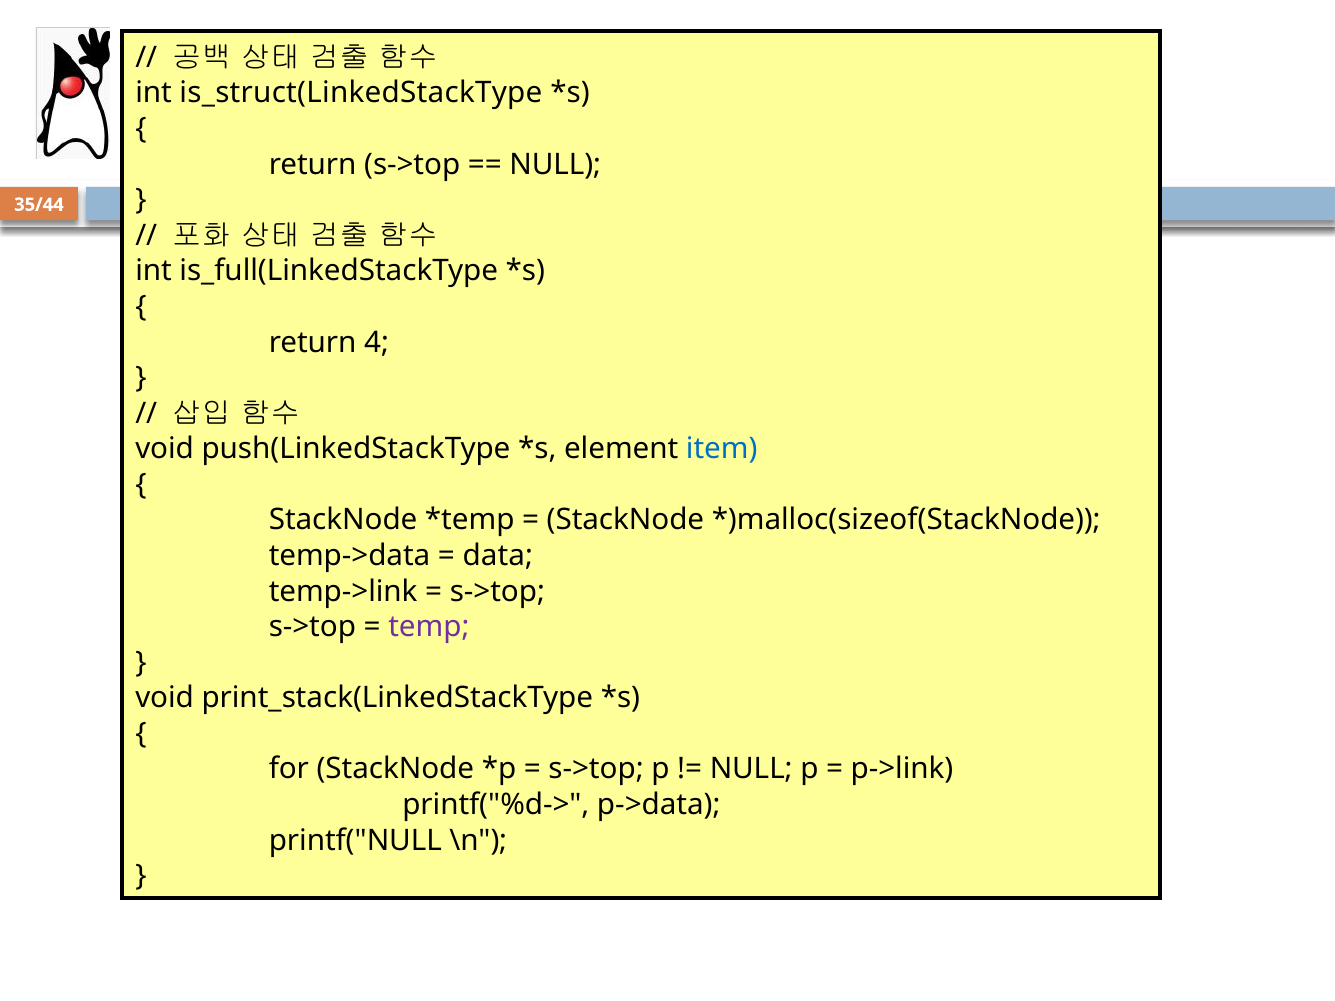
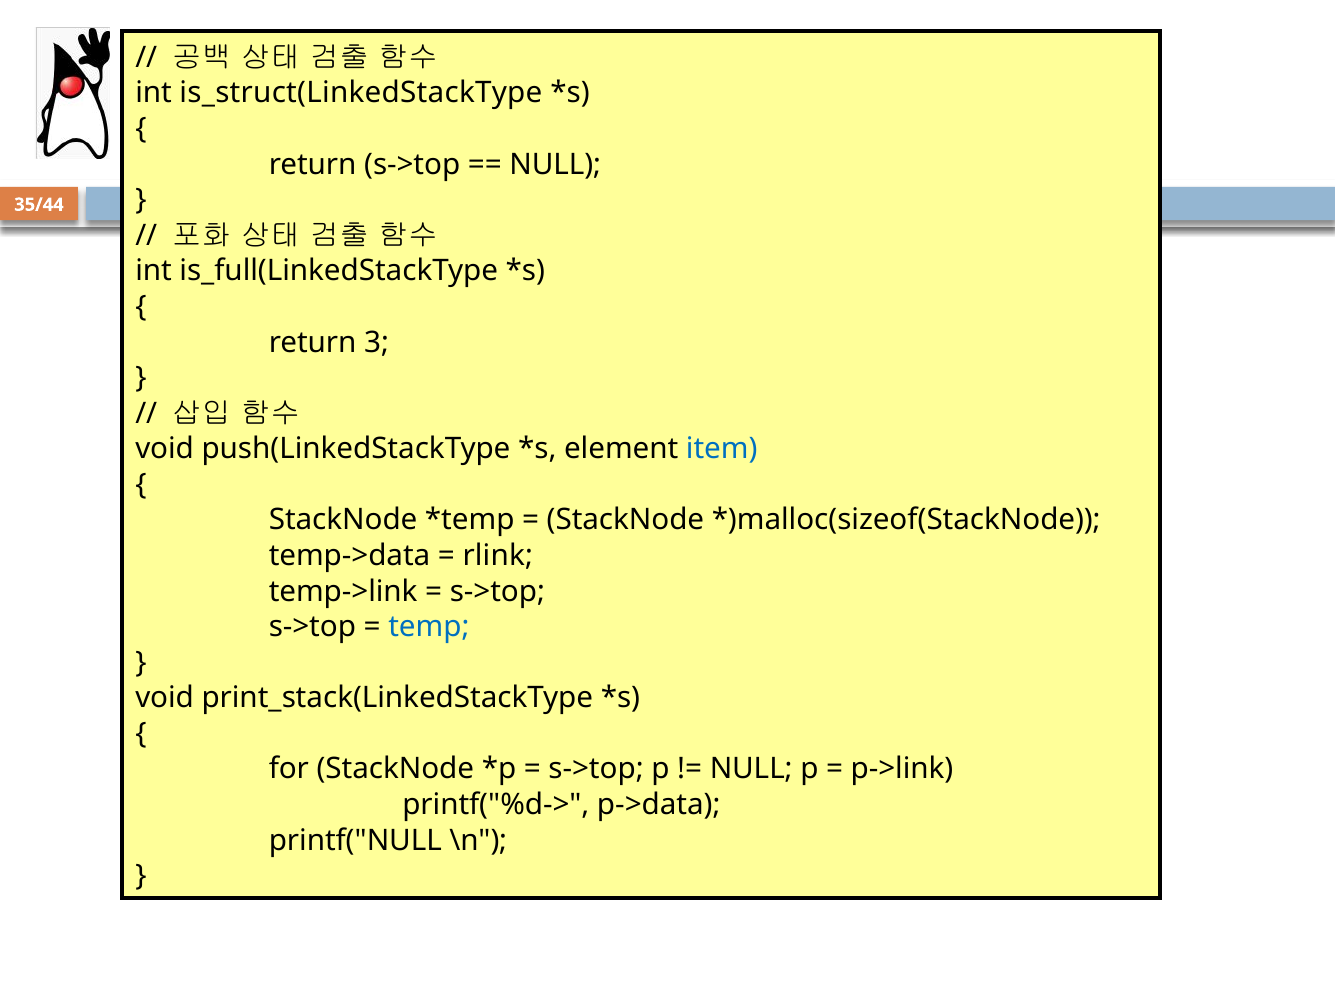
4: 4 -> 3 (377, 342)
data: data -> rlink (498, 556)
temp colour: purple -> blue (429, 627)
